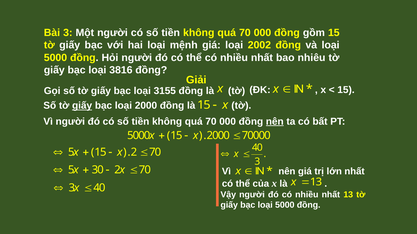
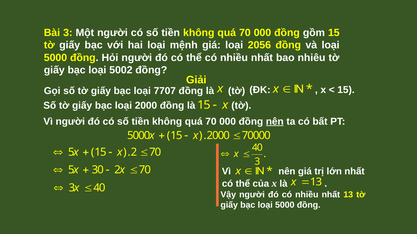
2002: 2002 -> 2056 (259, 45)
3816: 3816 -> 5002 (121, 70)
3155: 3155 -> 7707 (165, 91)
giấy underline: present -> none (82, 106)
